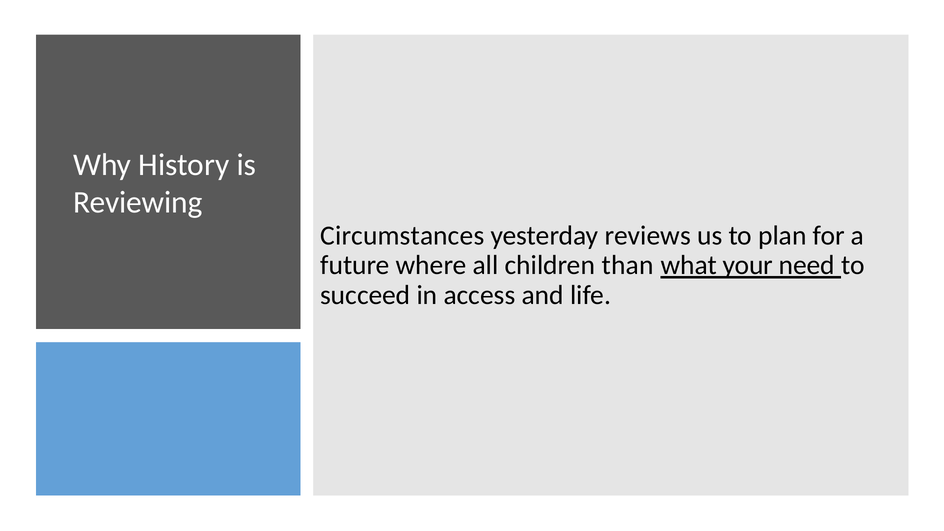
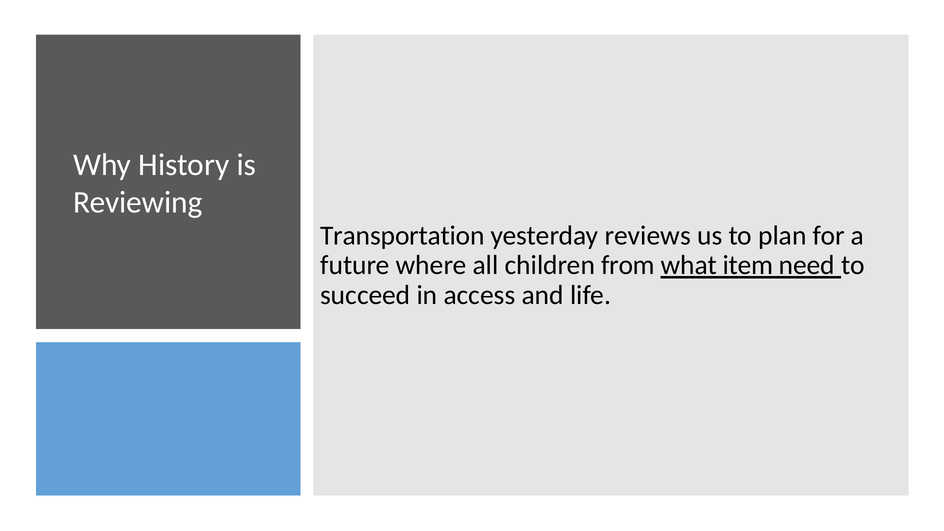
Circumstances: Circumstances -> Transportation (402, 236)
than: than -> from (628, 265)
your: your -> item (748, 265)
